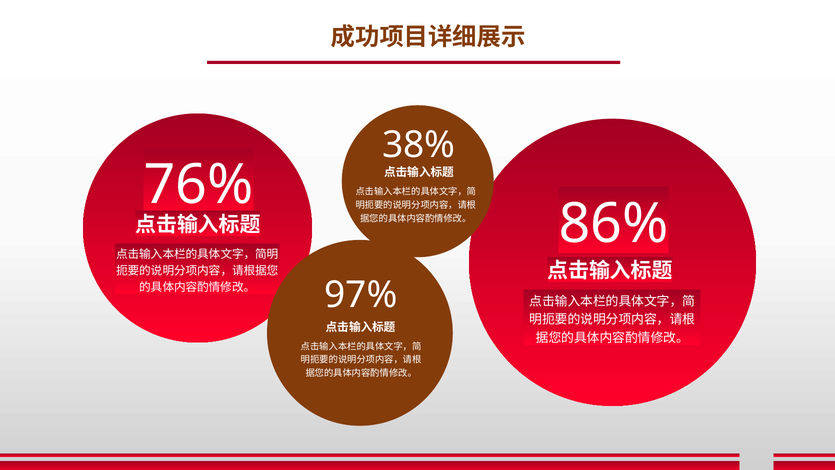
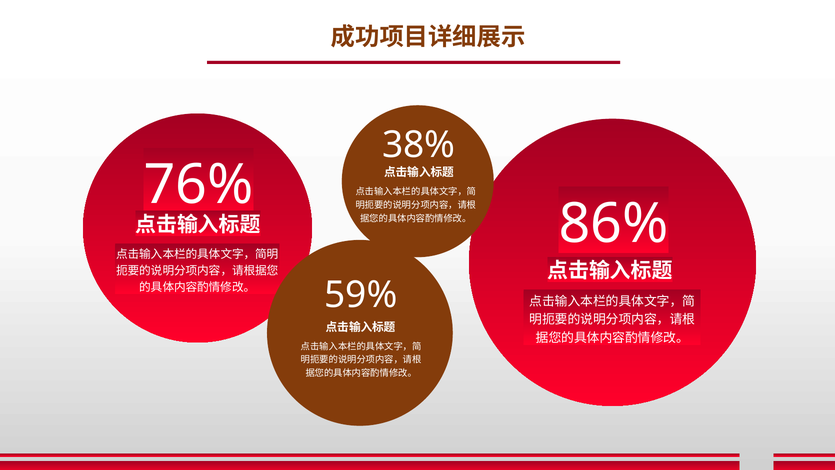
97%: 97% -> 59% (361, 295)
